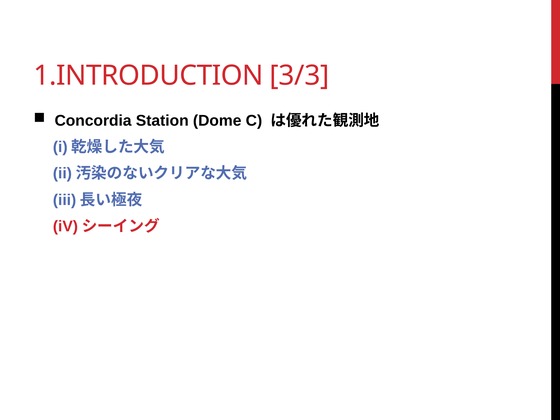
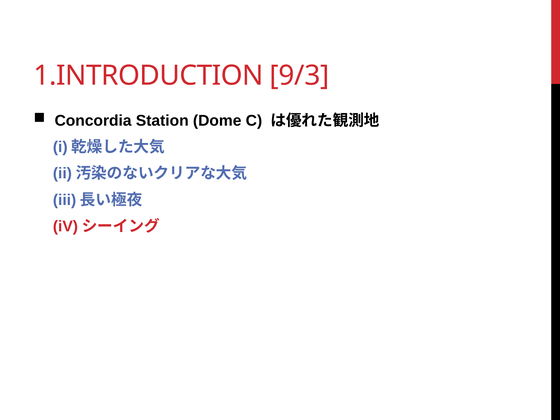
3/3: 3/3 -> 9/3 (300, 76)
